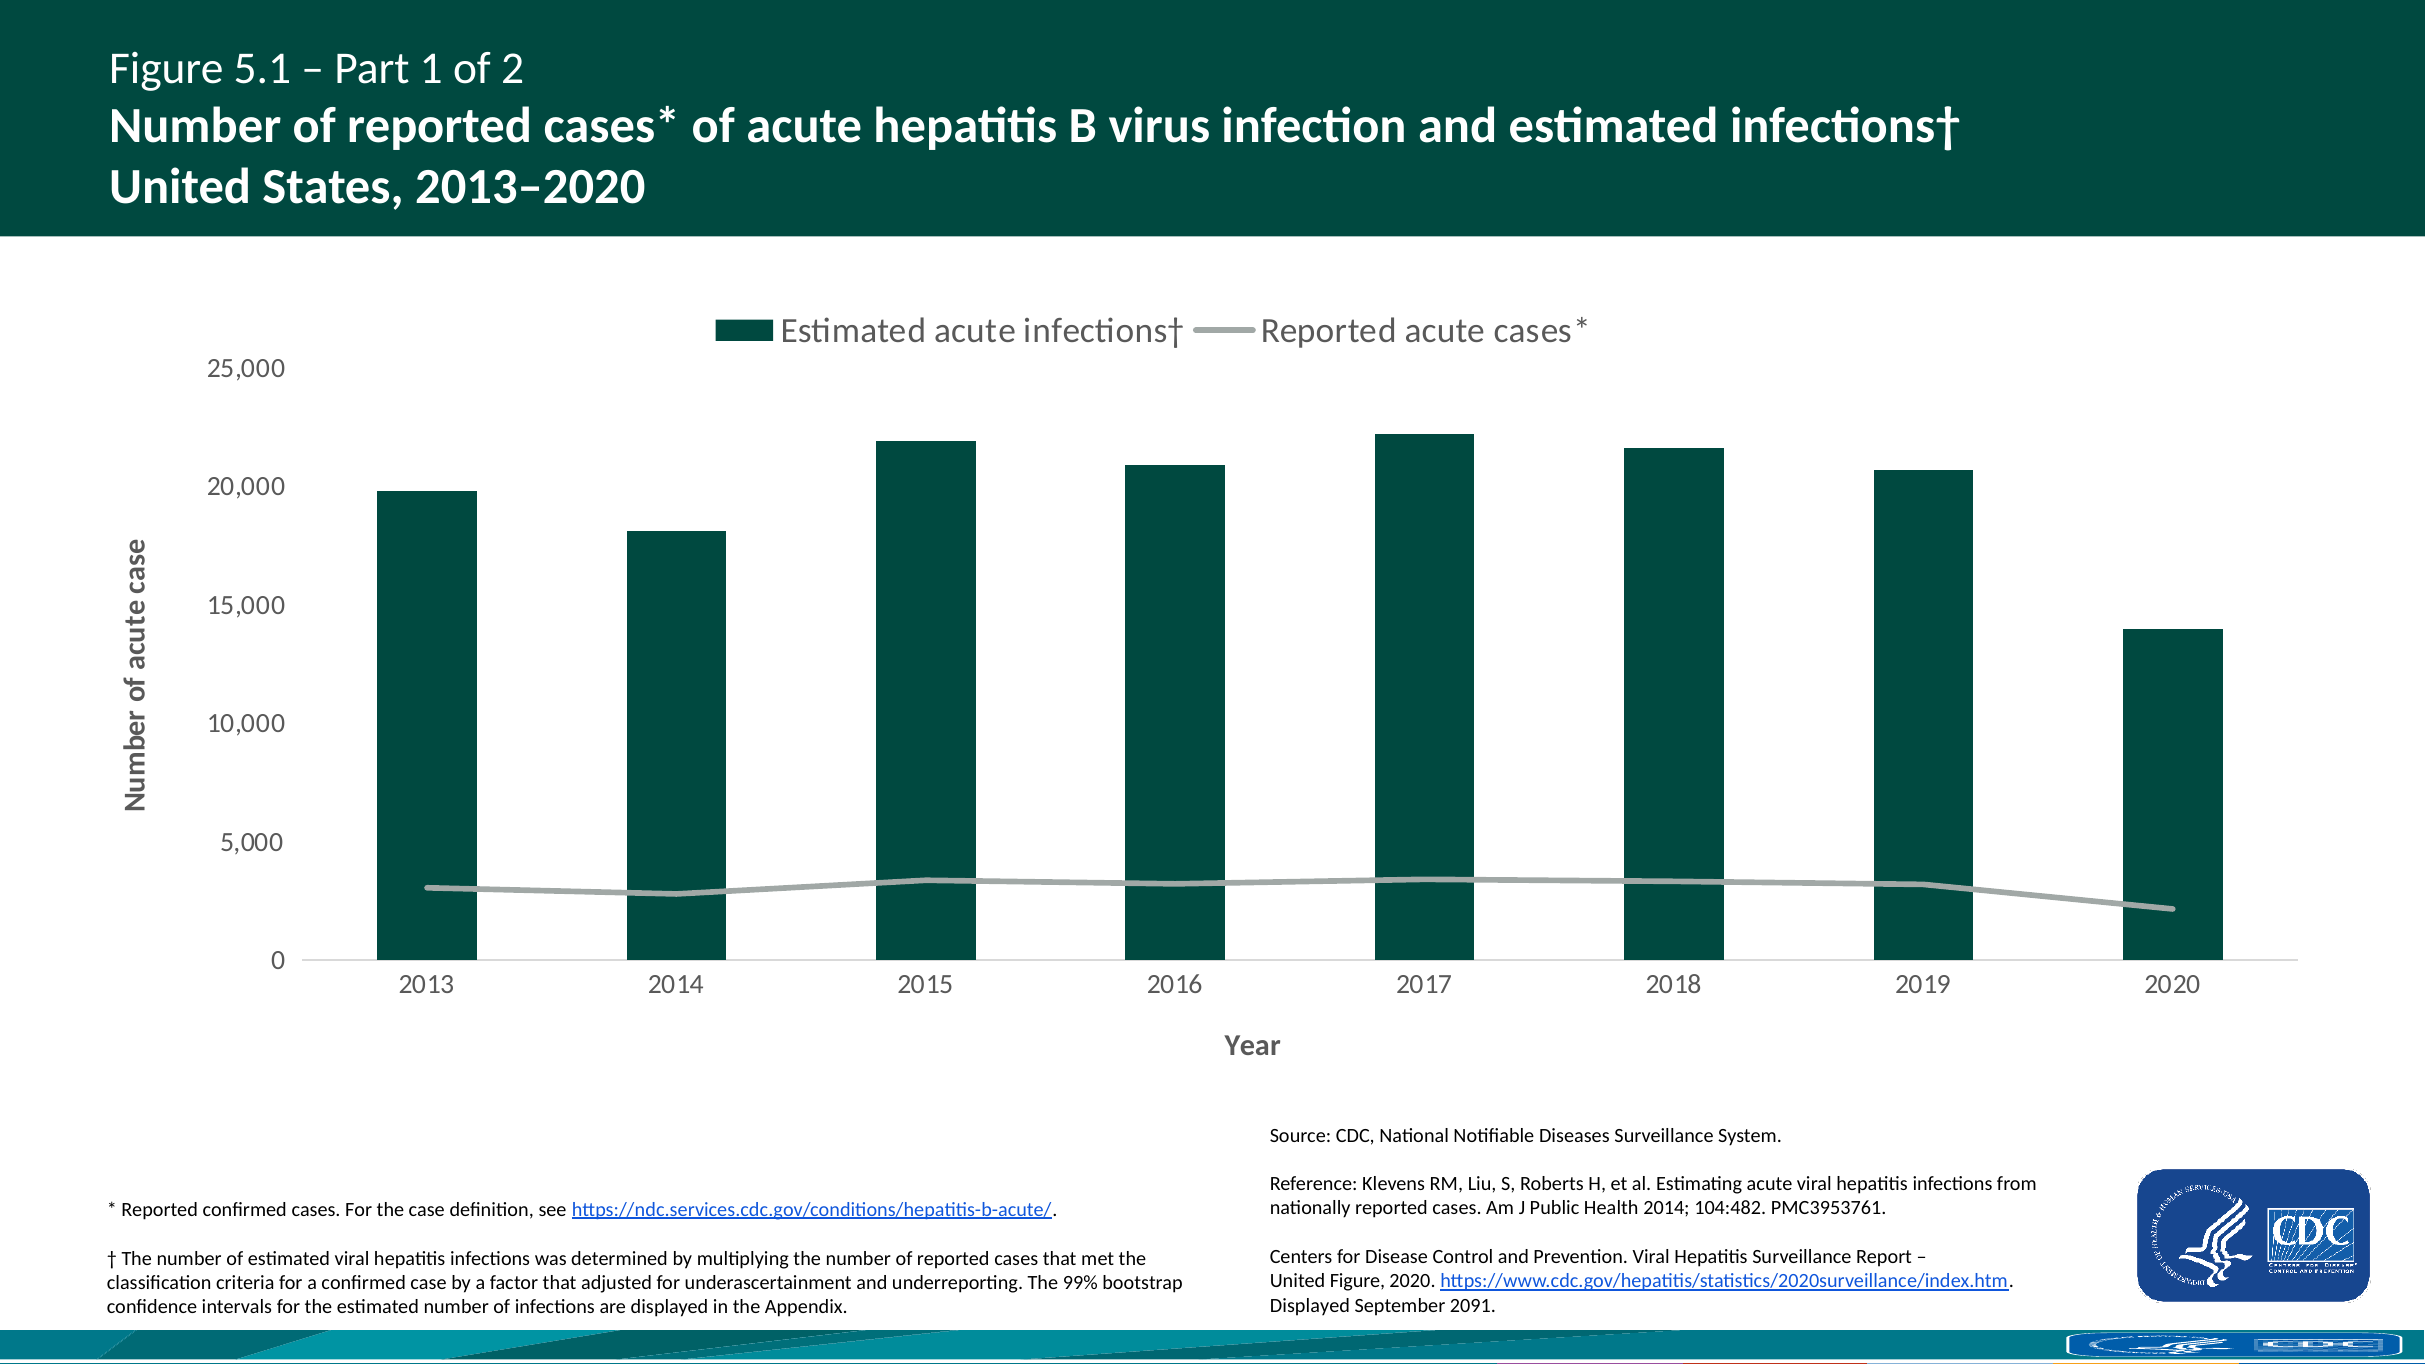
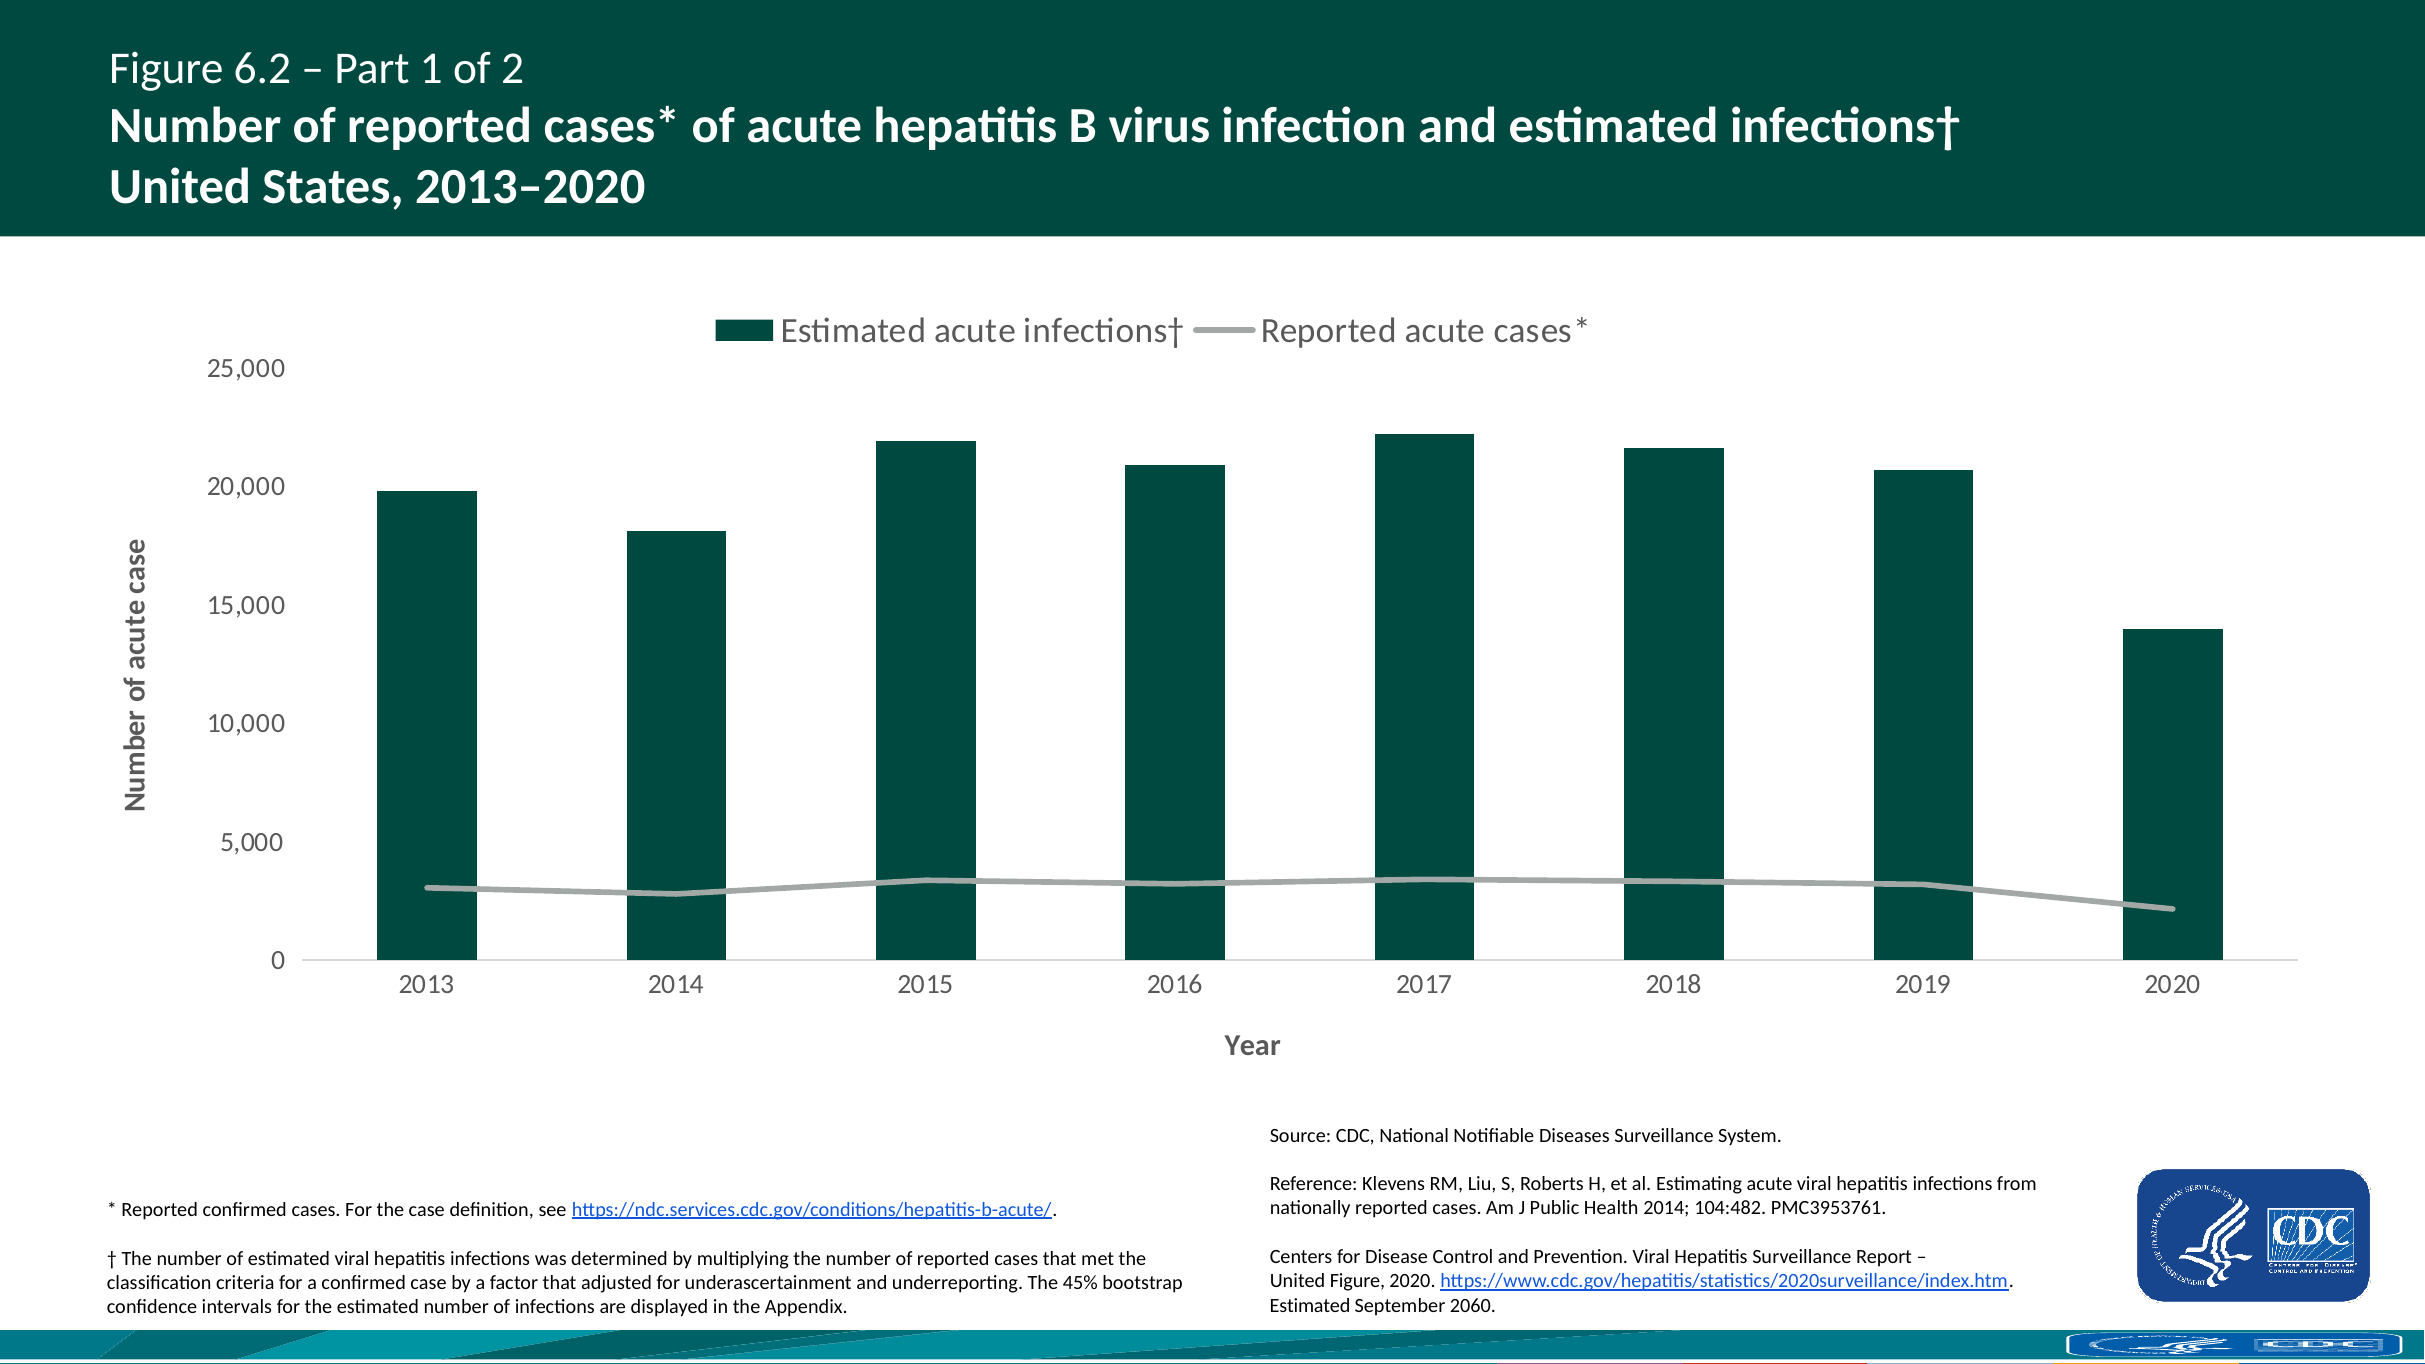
5.1: 5.1 -> 6.2 (262, 68)
99%: 99% -> 45% (1080, 1283)
Displayed: Displayed -> Estimated (1310, 1306)
2091: 2091 -> 2060 (1473, 1306)
